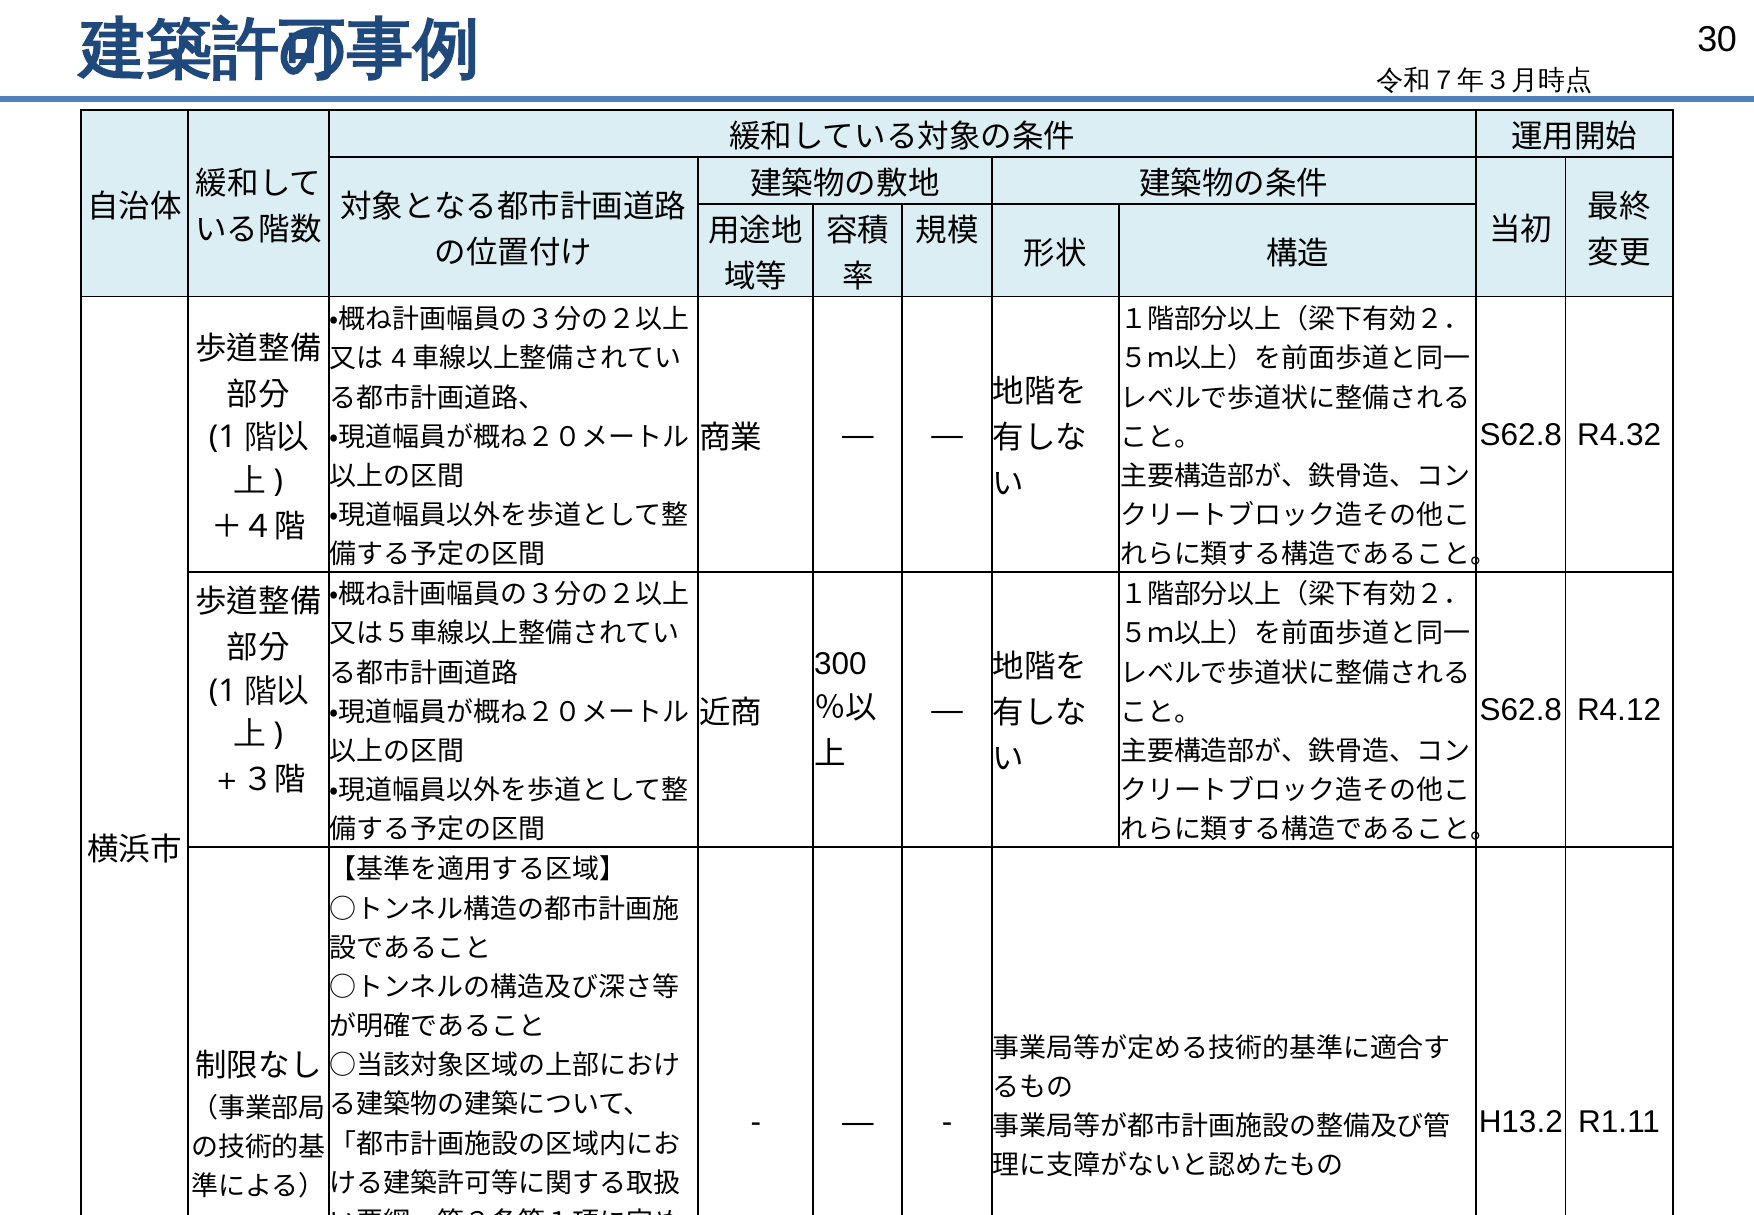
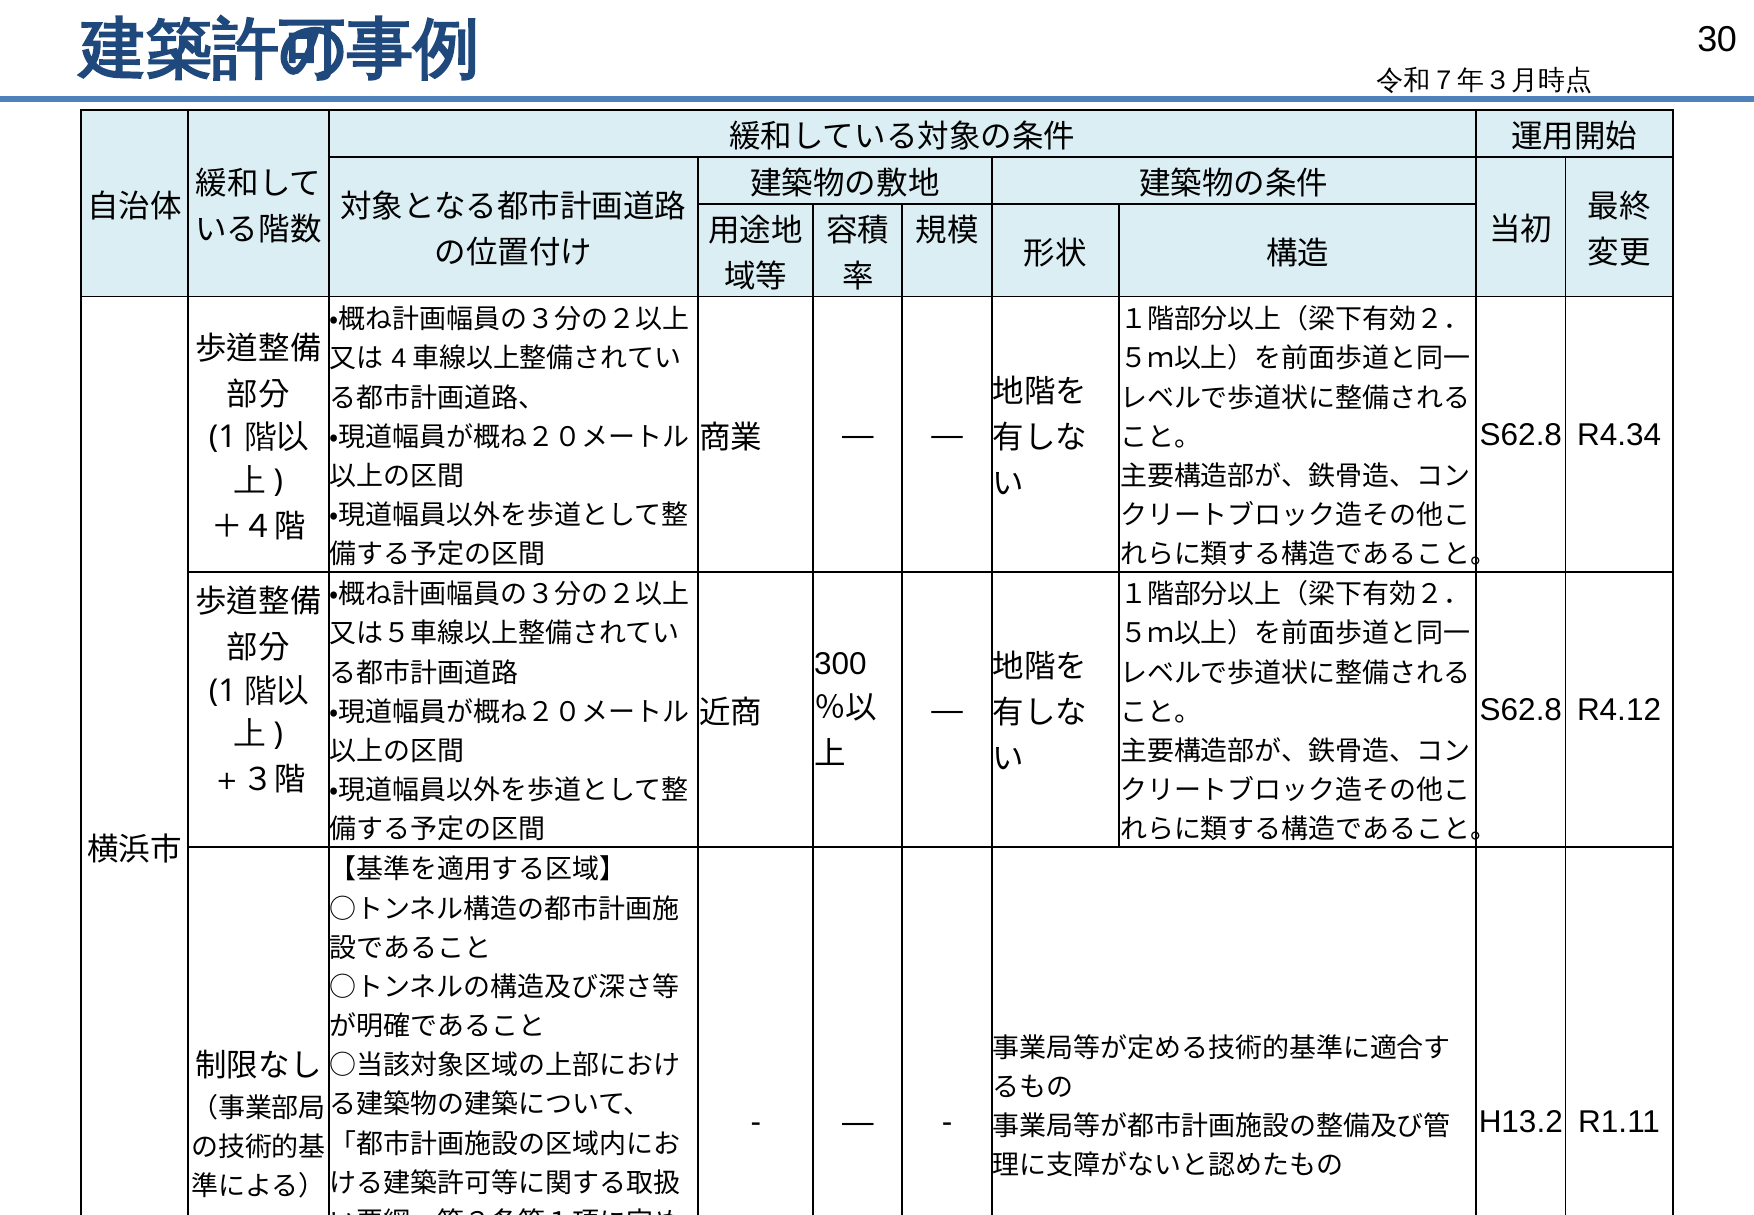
R4.32: R4.32 -> R4.34 (1619, 435)
